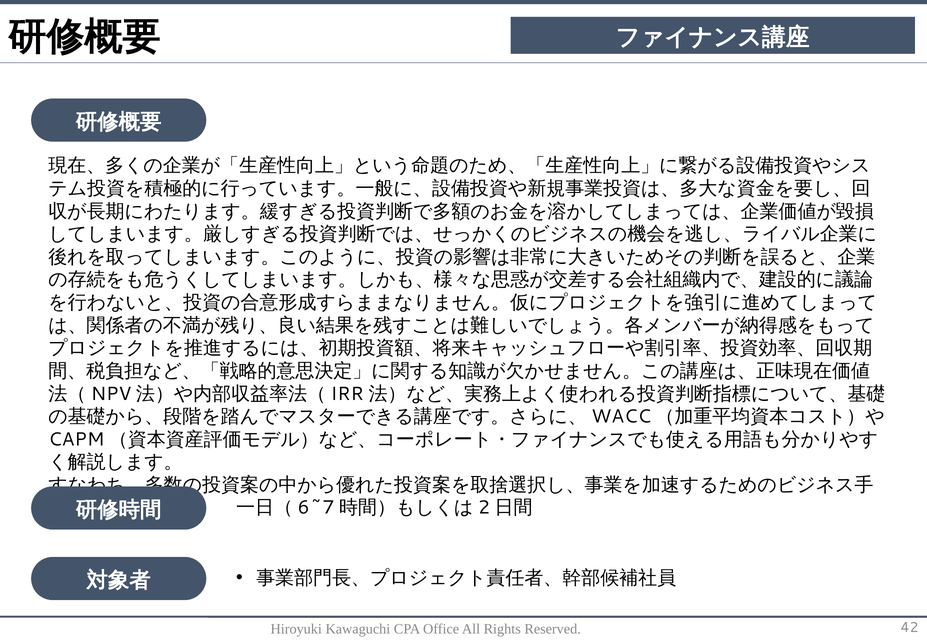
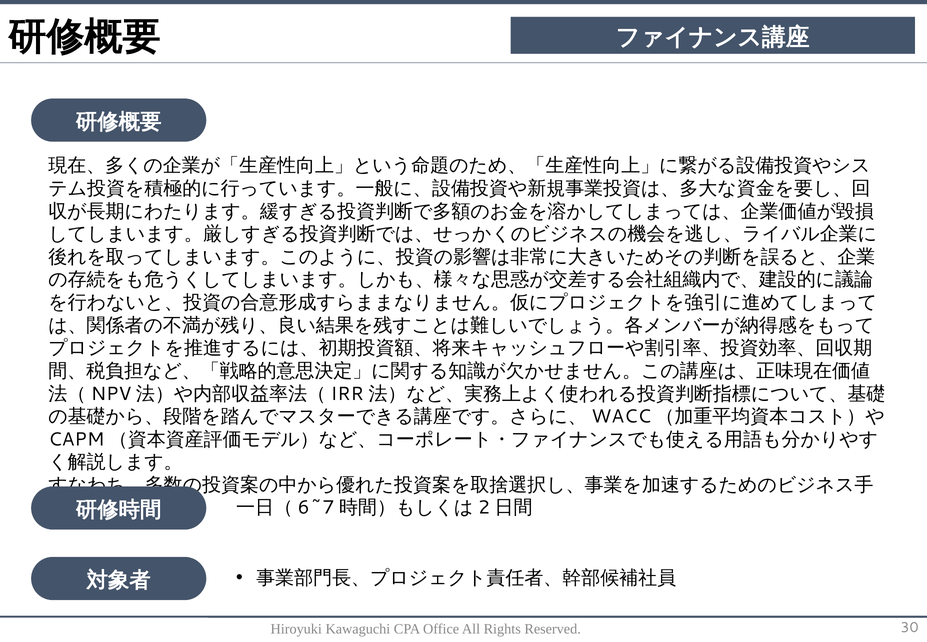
42: 42 -> 30 (910, 627)
